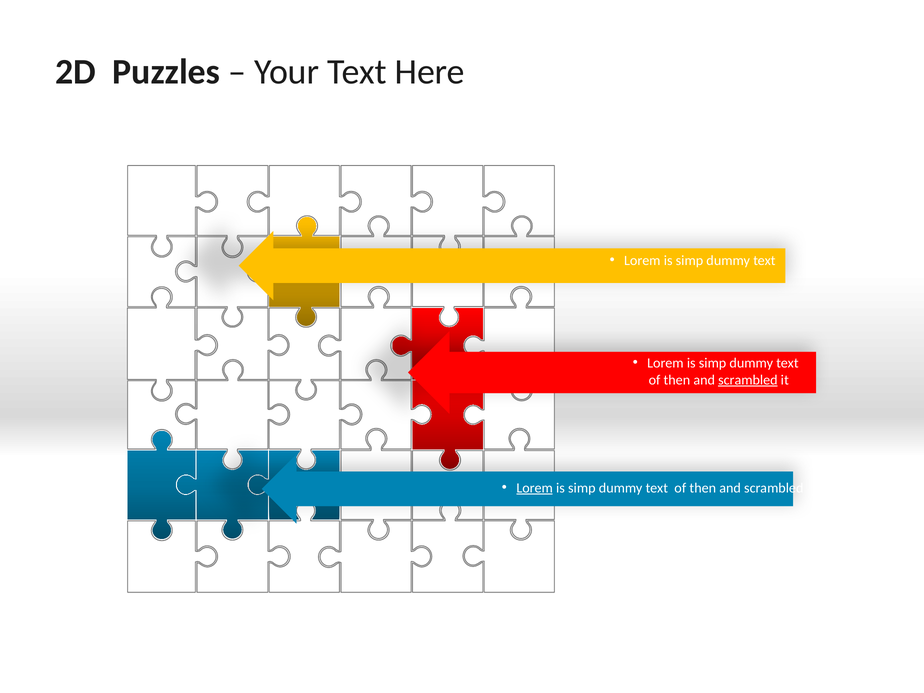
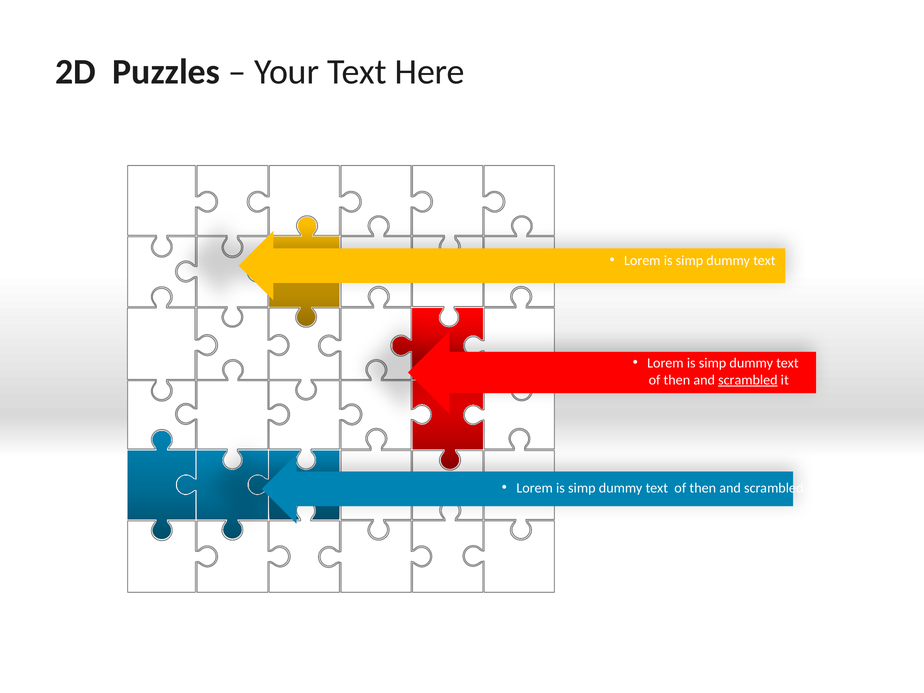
Lorem underline: present -> none (535, 488)
